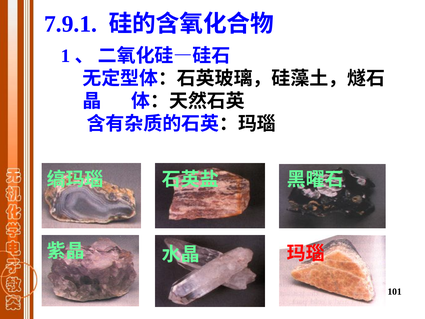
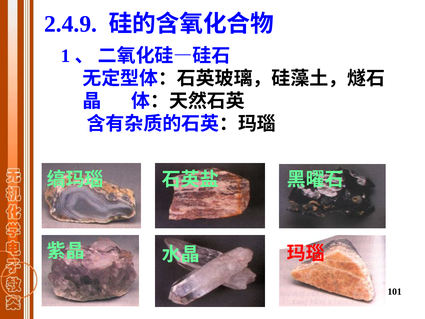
7.9.1: 7.9.1 -> 2.4.9 (71, 24)
